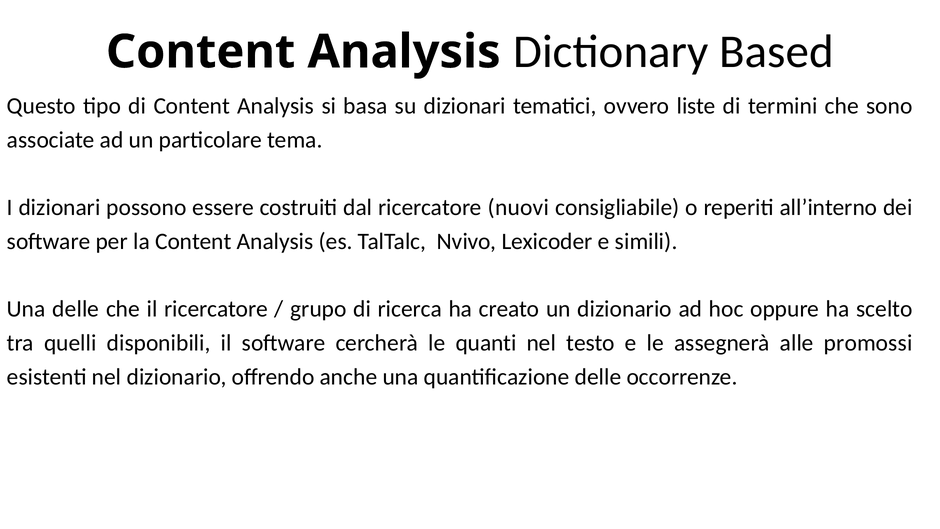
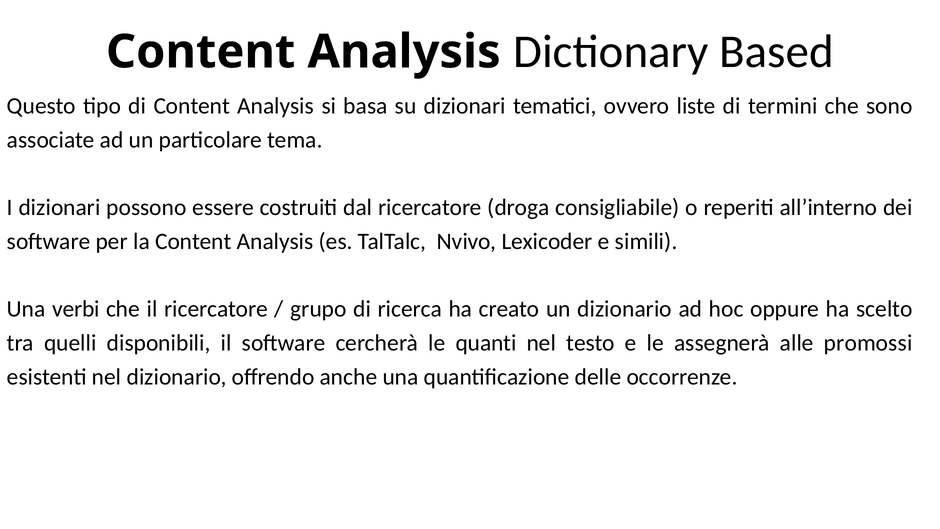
nuovi: nuovi -> droga (519, 207)
Una delle: delle -> verbi (76, 309)
